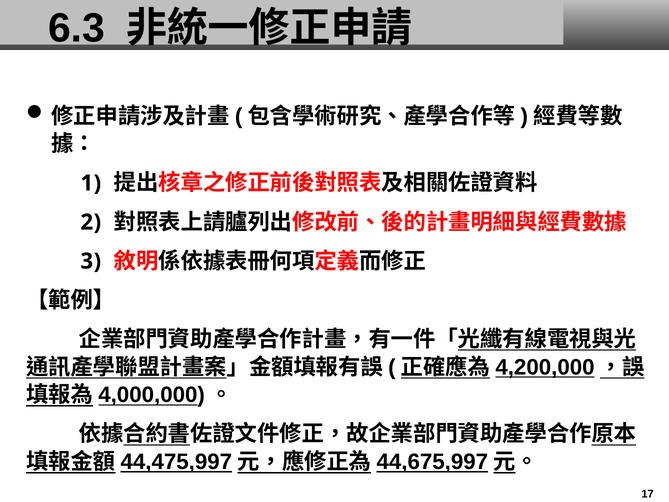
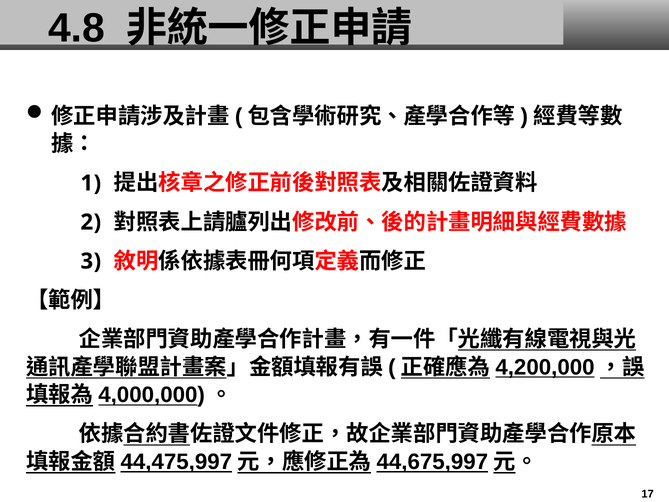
6.3: 6.3 -> 4.8 (77, 28)
